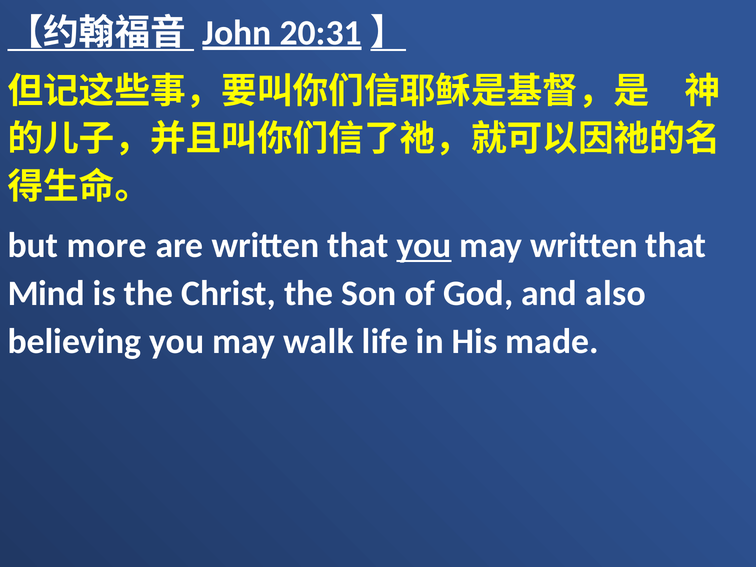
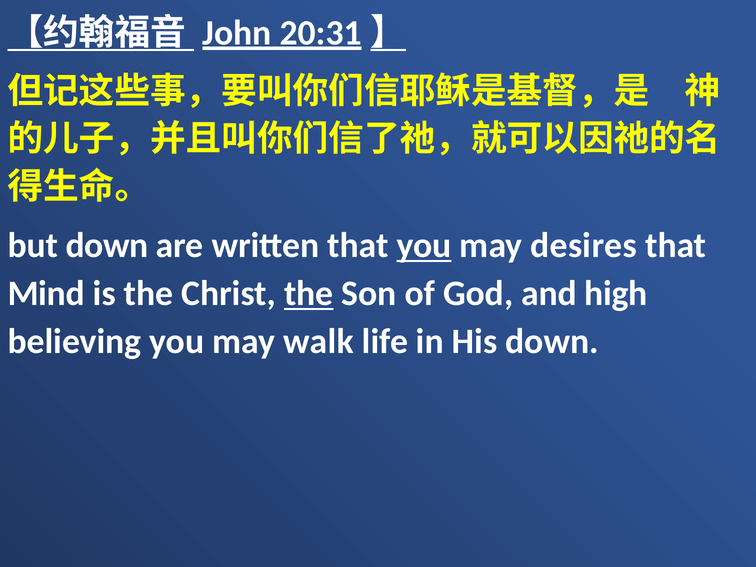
but more: more -> down (107, 246)
may written: written -> desires (584, 246)
the underline: none -> present (309, 294)
also: also -> high (616, 294)
His made: made -> down (552, 342)
